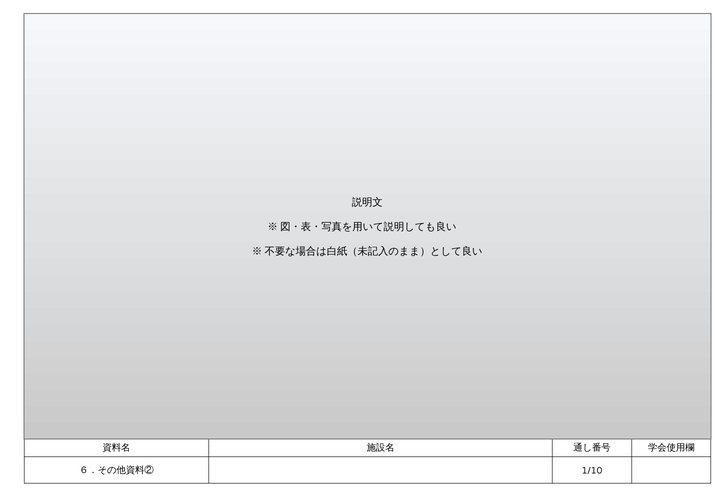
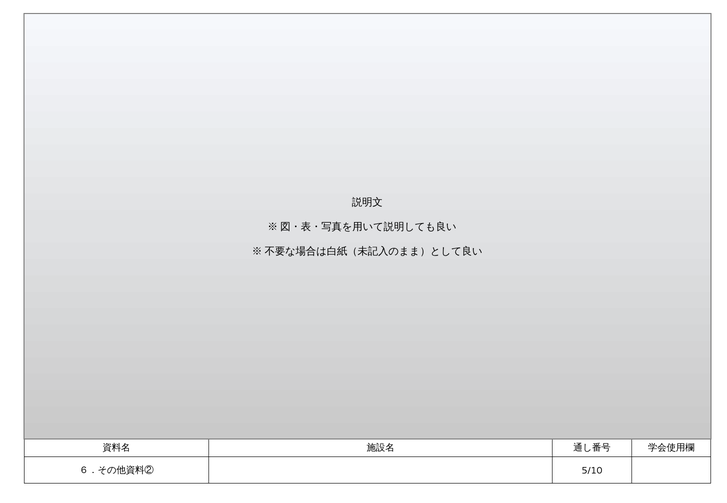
1/10: 1/10 -> 5/10 (592, 471)
